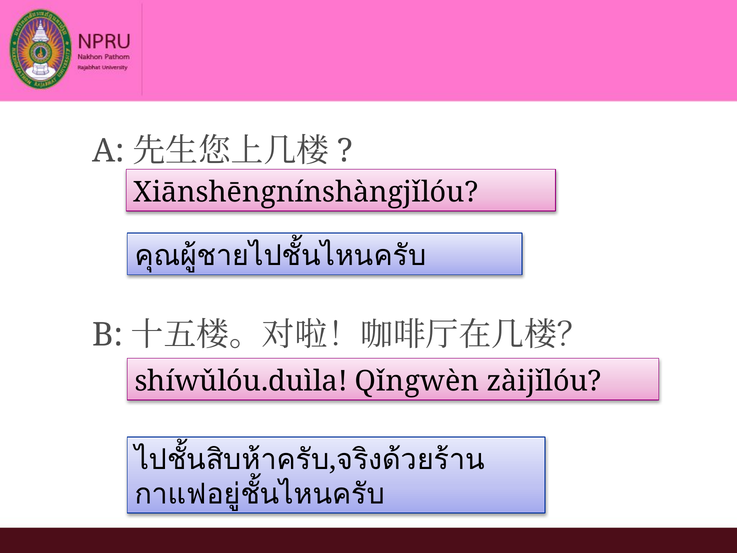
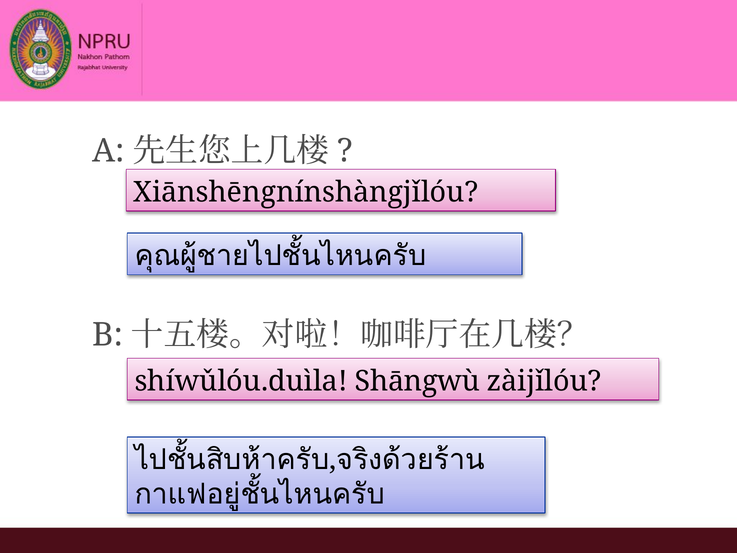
Qǐngwèn: Qǐngwèn -> Shāngwù (417, 381)
